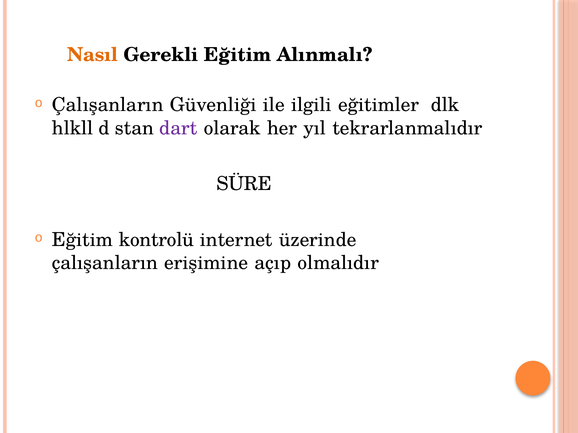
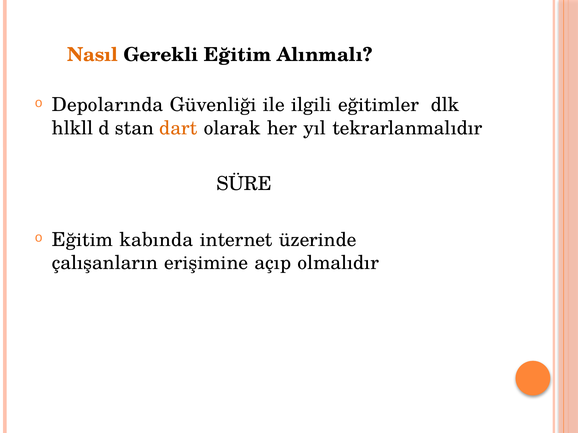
Çalışanların: Çalışanların -> Depolarında (108, 105)
dart colour: purple -> orange (178, 128)
kontrolü: kontrolü -> kabında (156, 240)
